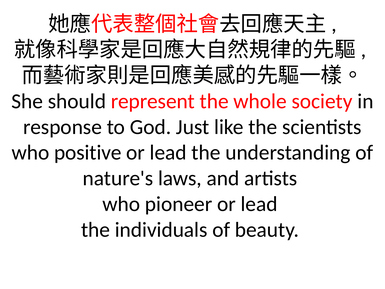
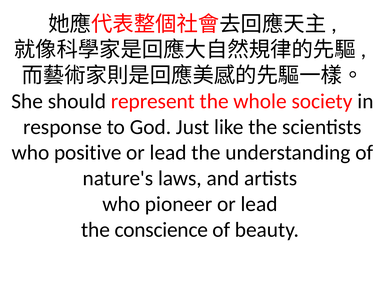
individuals: individuals -> conscience (161, 229)
